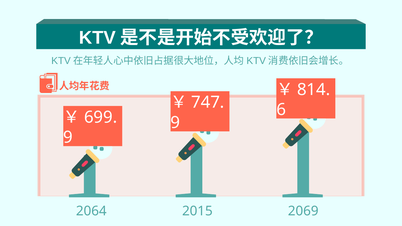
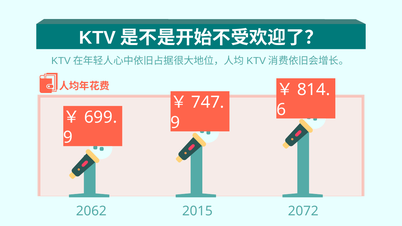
2064: 2064 -> 2062 (91, 211)
2069: 2069 -> 2072 (303, 211)
